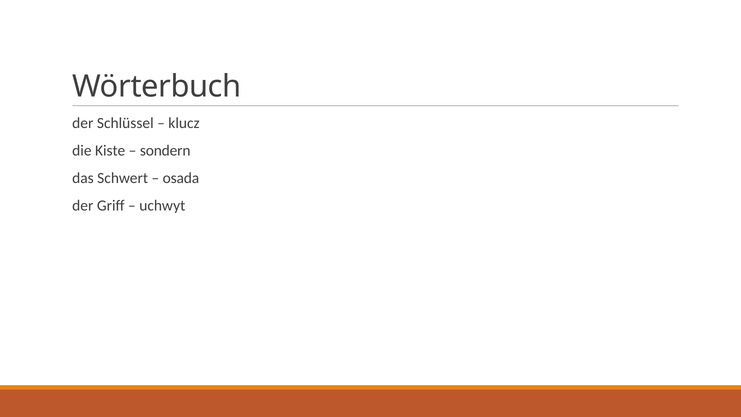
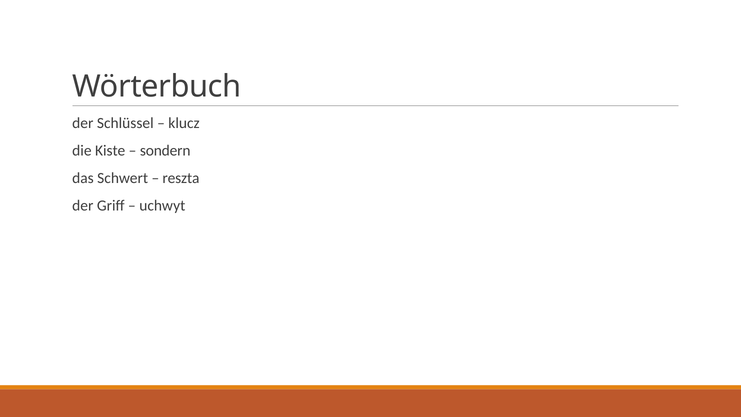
osada: osada -> reszta (181, 178)
